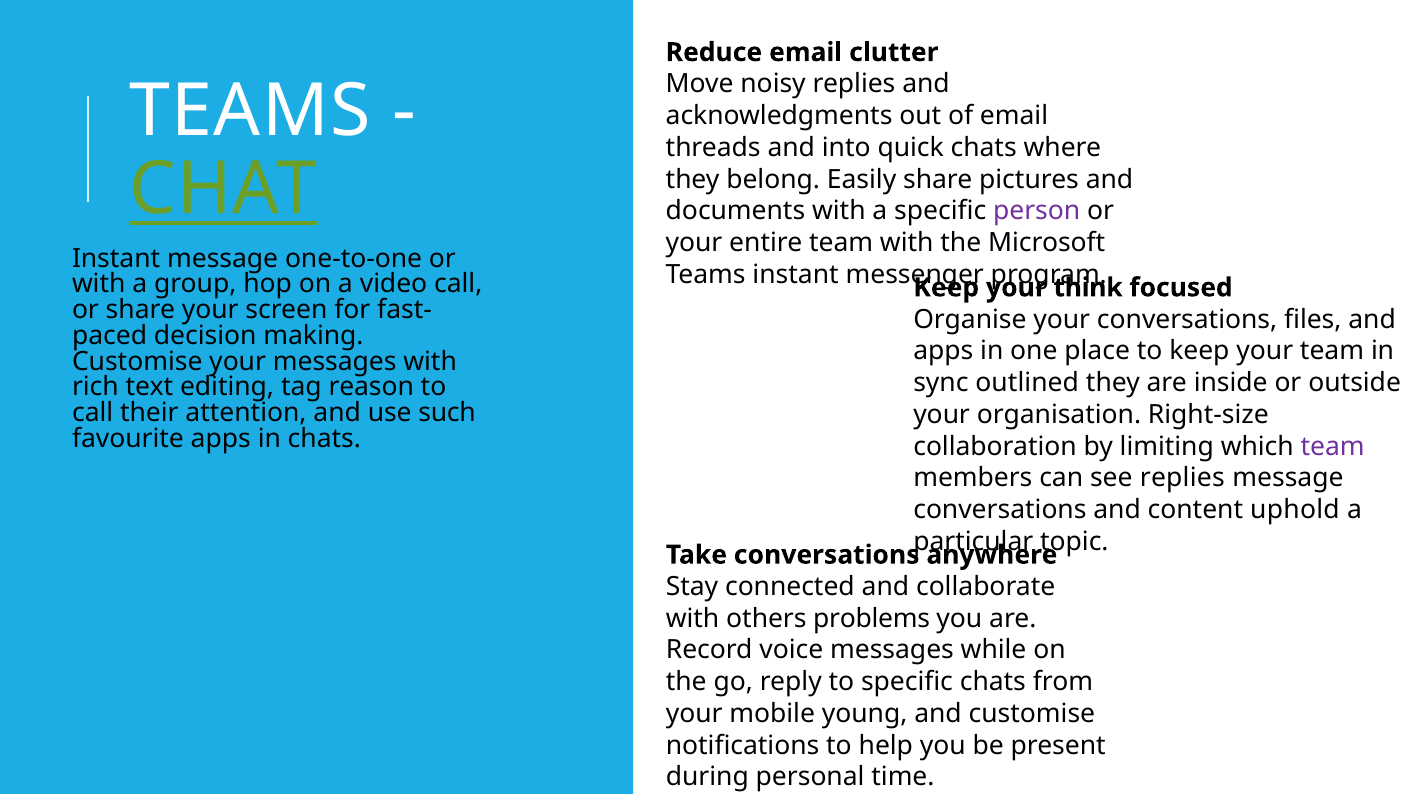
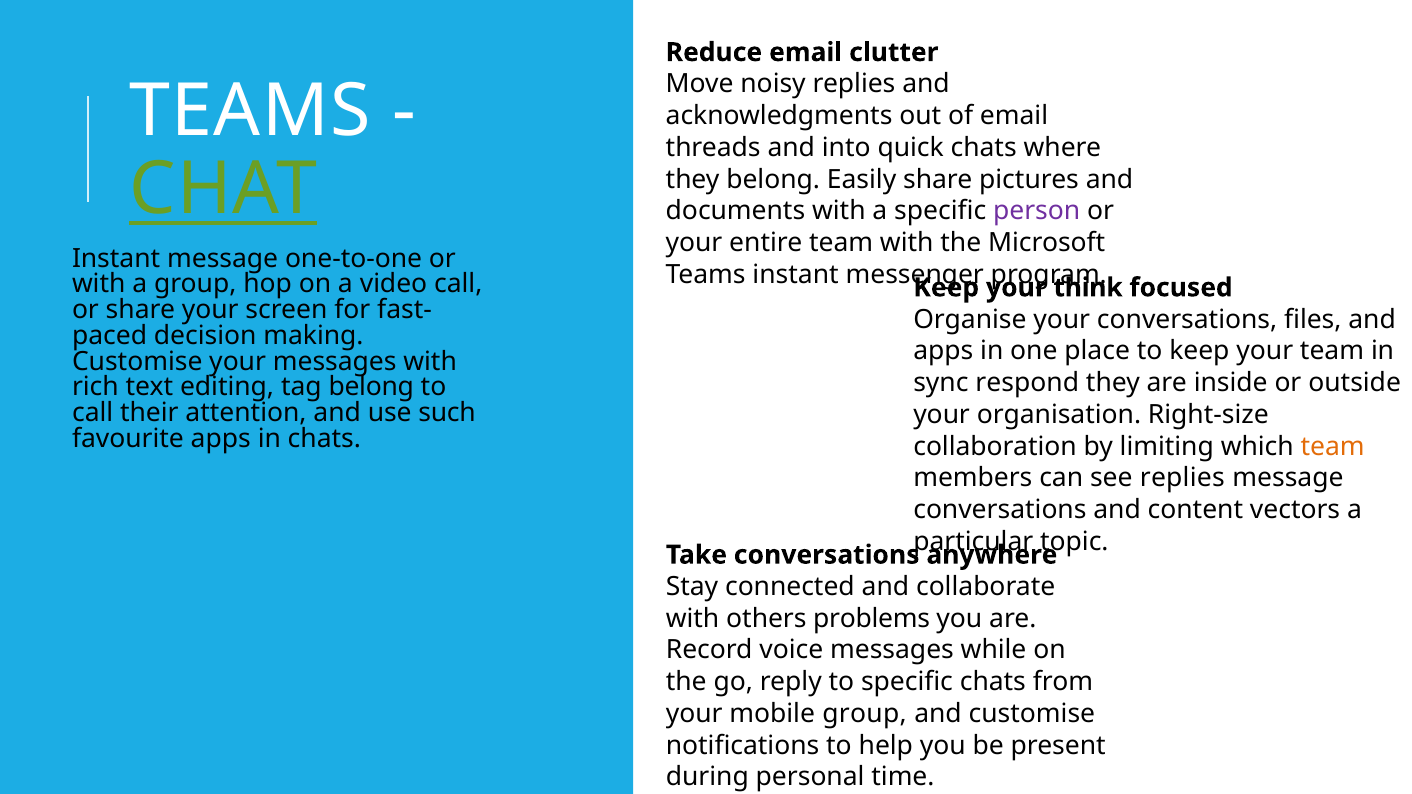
outlined: outlined -> respond (1027, 383)
tag reason: reason -> belong (371, 387)
team colour: purple -> orange (1333, 447)
uphold: uphold -> vectors (1295, 510)
mobile young: young -> group (865, 714)
